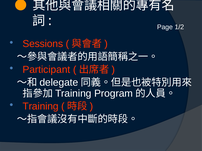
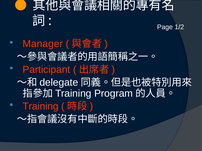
Sessions: Sessions -> Manager (43, 44)
